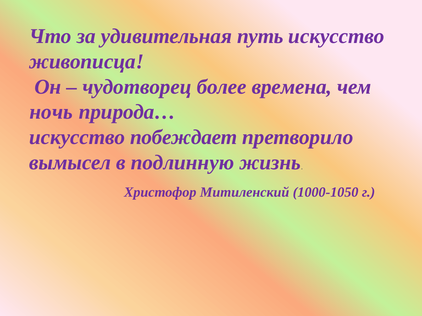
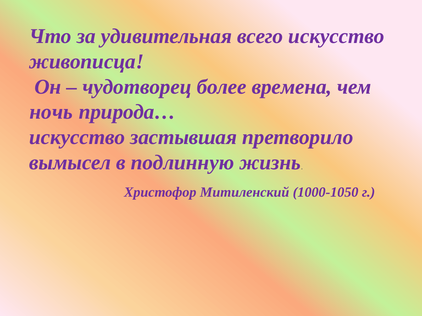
путь: путь -> всего (260, 36)
побеждает: побеждает -> застывшая (184, 137)
